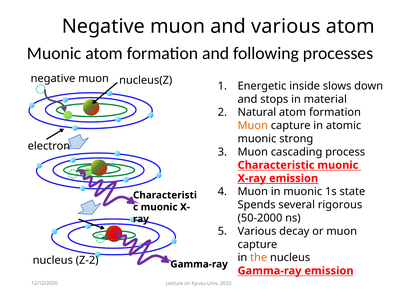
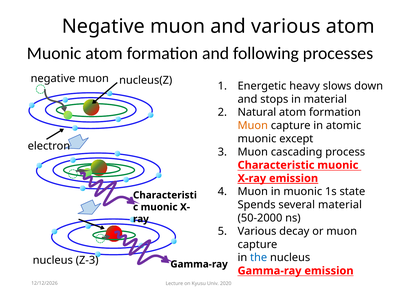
inside: inside -> heavy (305, 86)
strong: strong -> except (296, 139)
several rigorous: rigorous -> material (340, 205)
the colour: orange -> blue (259, 258)
Z-2: Z-2 -> Z-3 (87, 261)
